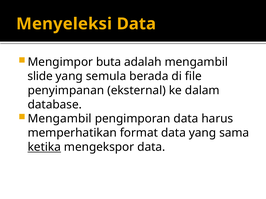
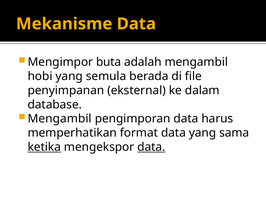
Menyeleksi: Menyeleksi -> Mekanisme (64, 24)
slide: slide -> hobi (40, 76)
data underline: none -> present (151, 147)
